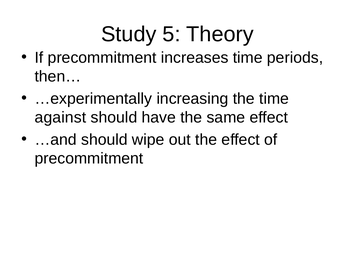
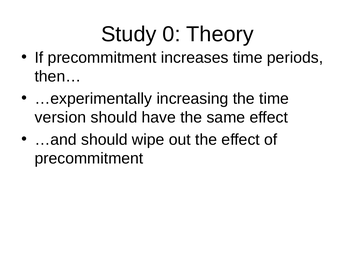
5: 5 -> 0 (172, 34)
against: against -> version (60, 118)
